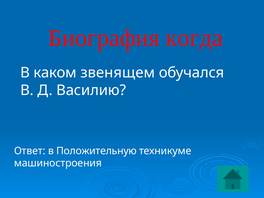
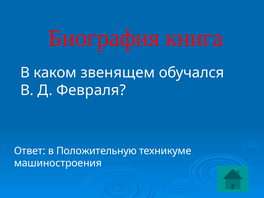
когда: когда -> книга (194, 38)
Василию: Василию -> Февраля (91, 90)
